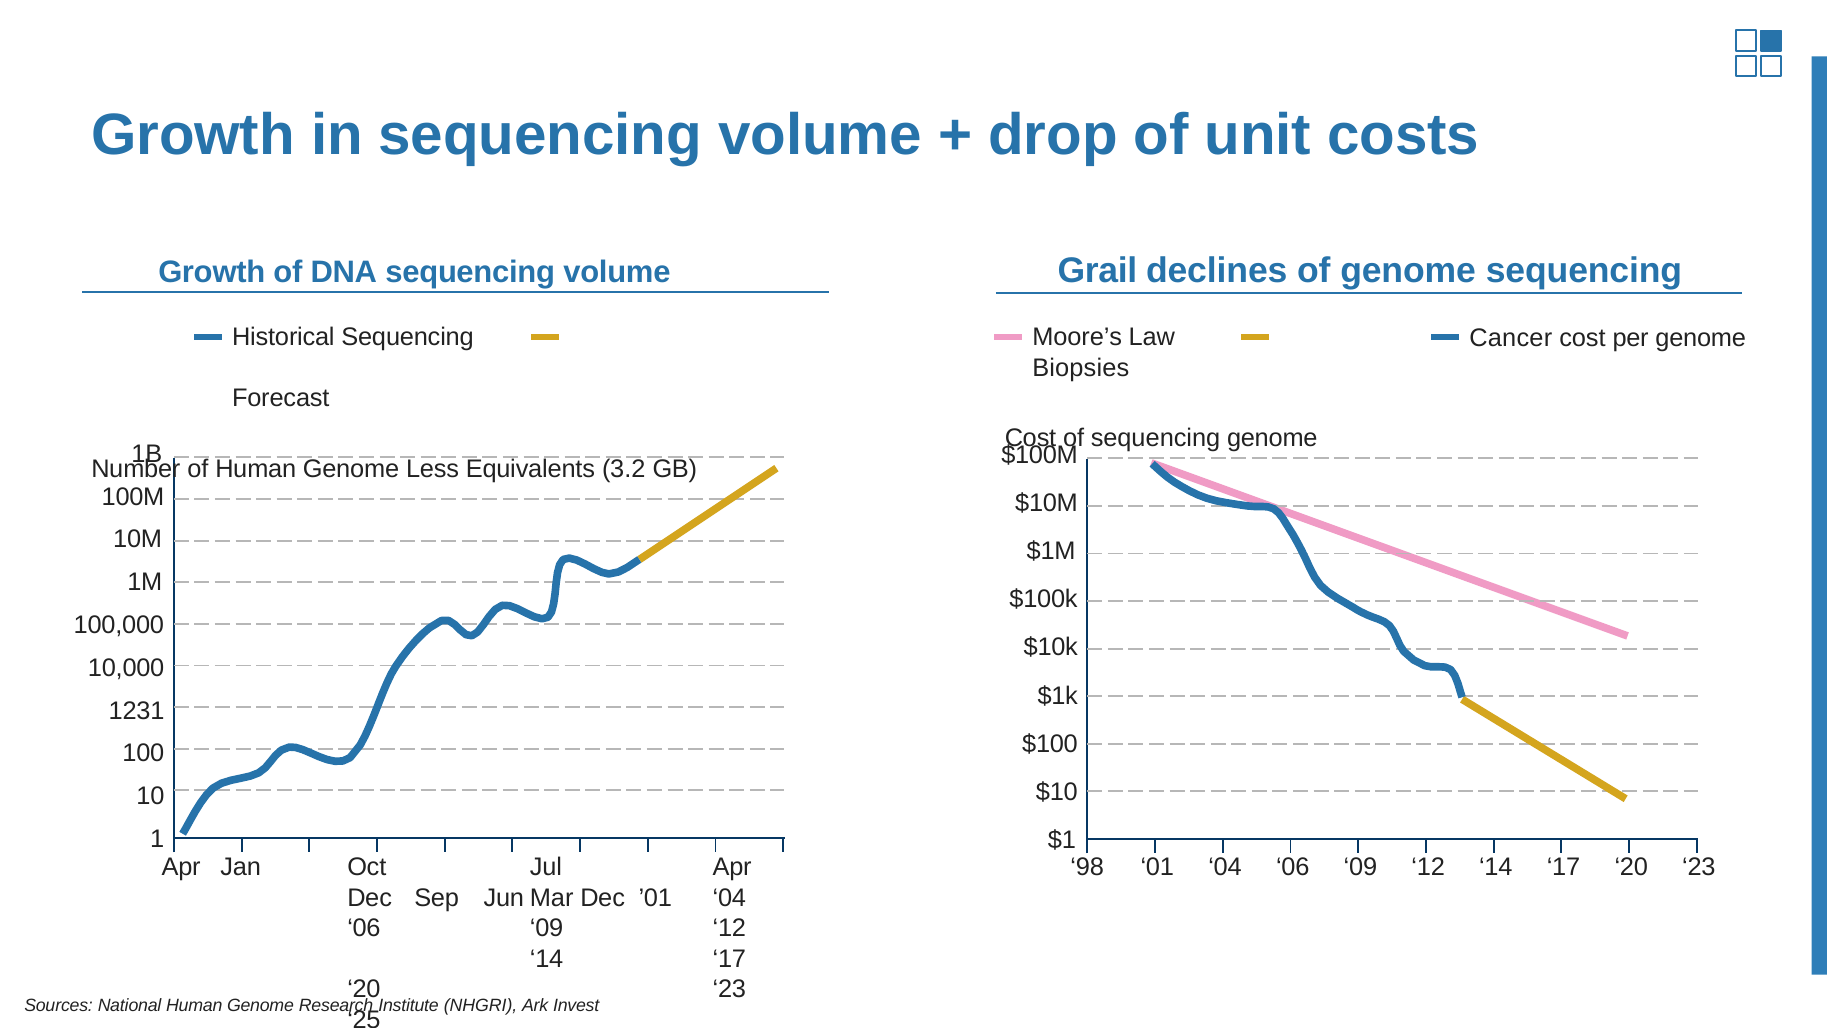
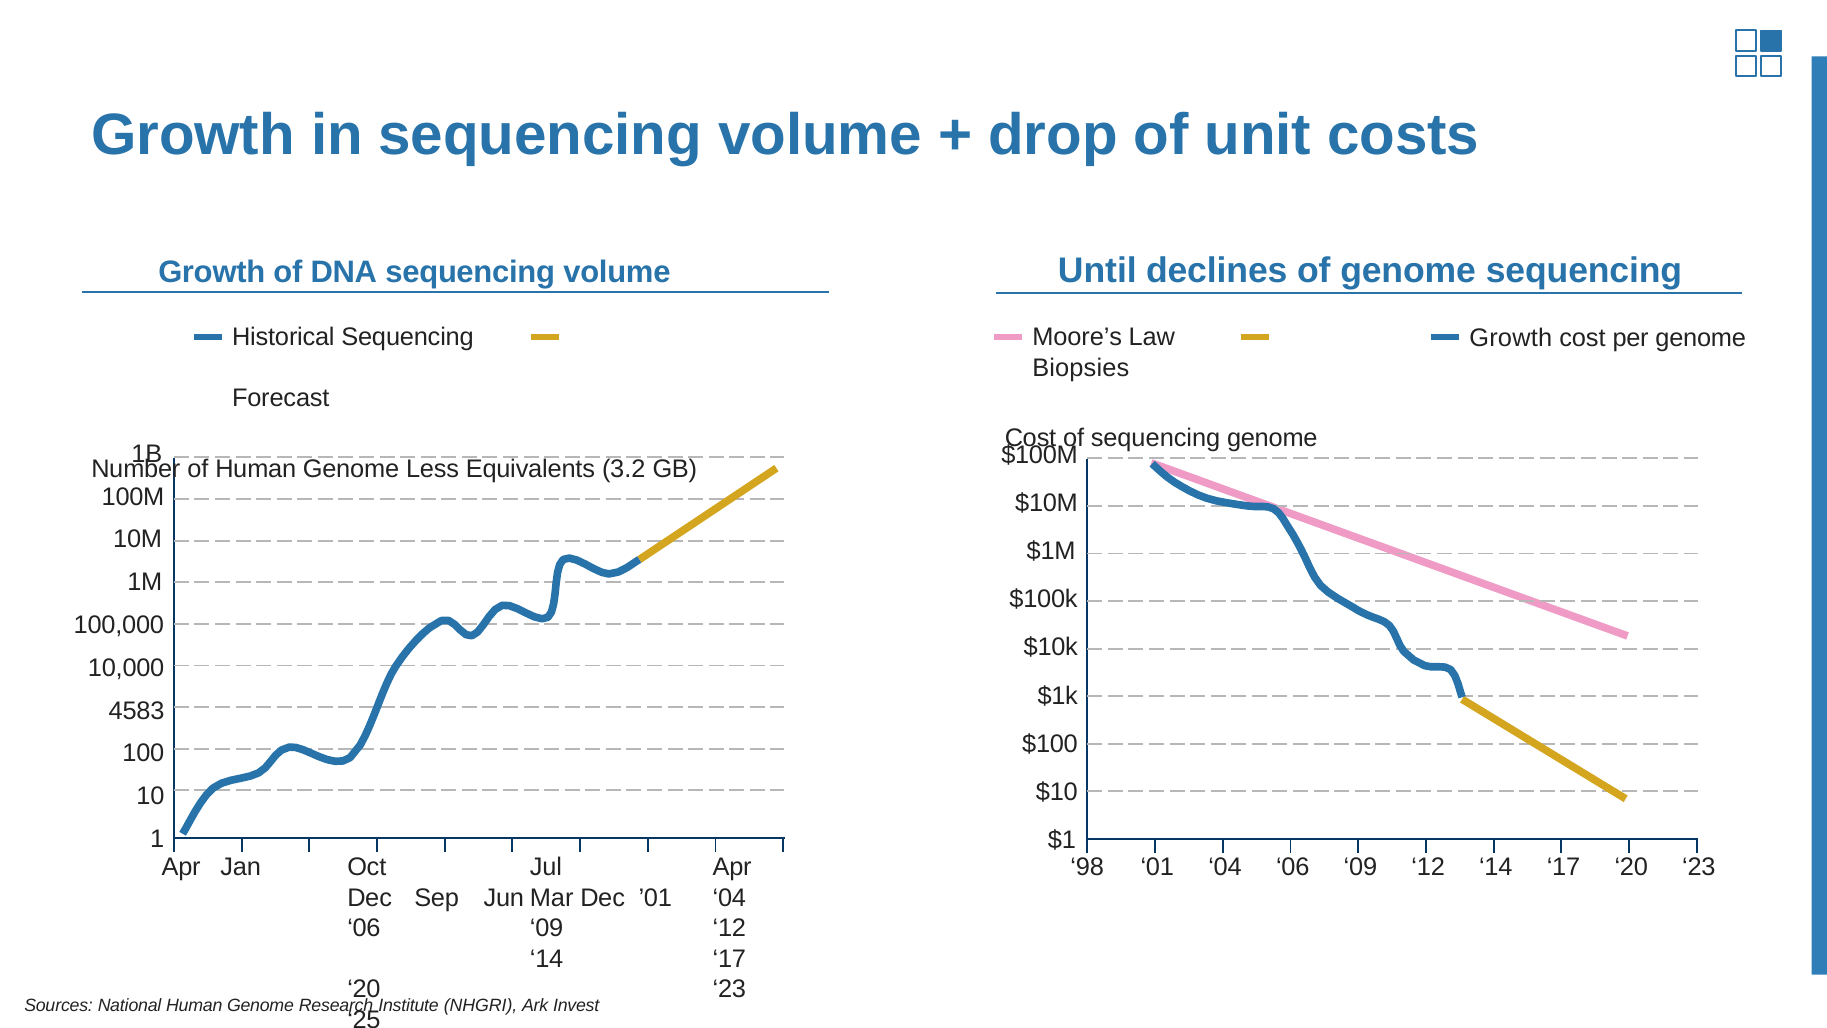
Grail: Grail -> Until (1097, 271)
Cancer: Cancer -> Growth (1511, 338)
1231: 1231 -> 4583 (137, 710)
